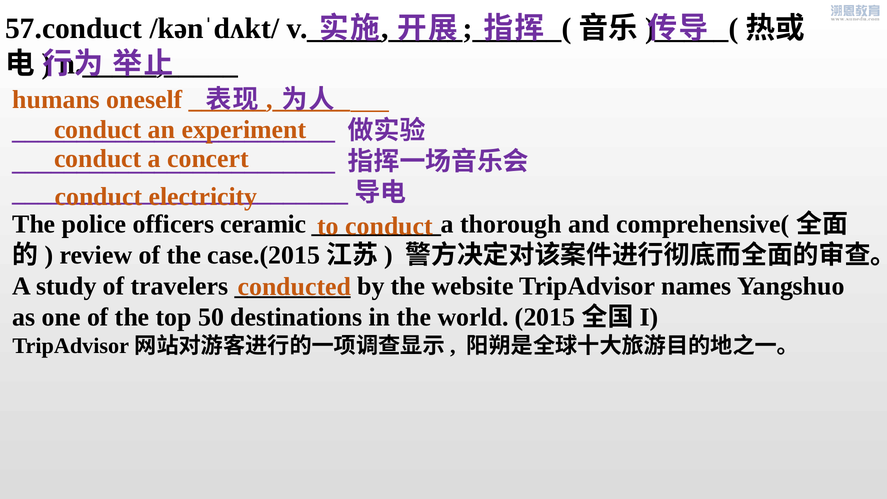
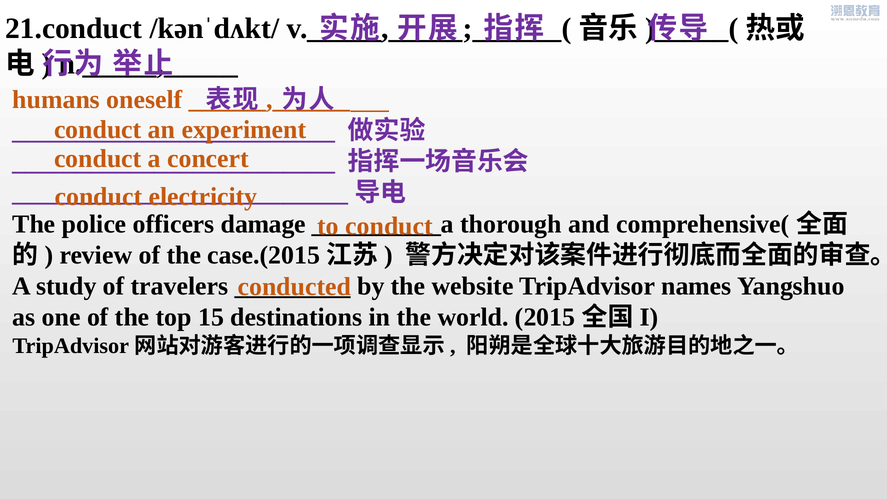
57.conduct: 57.conduct -> 21.conduct (74, 28)
ceramic: ceramic -> damage (263, 224)
50: 50 -> 15 (211, 317)
